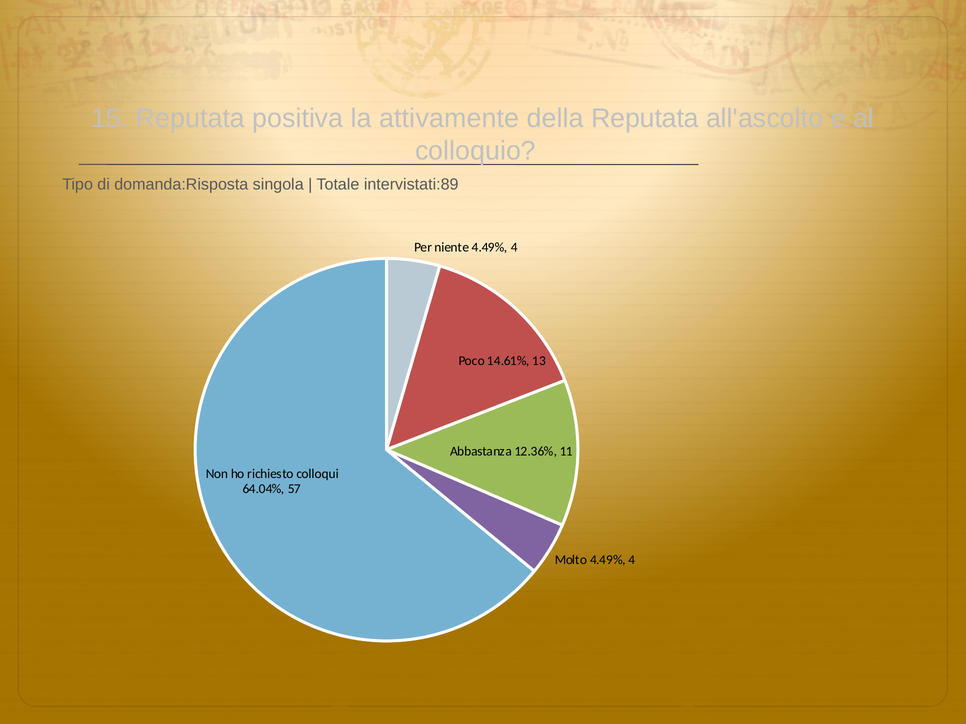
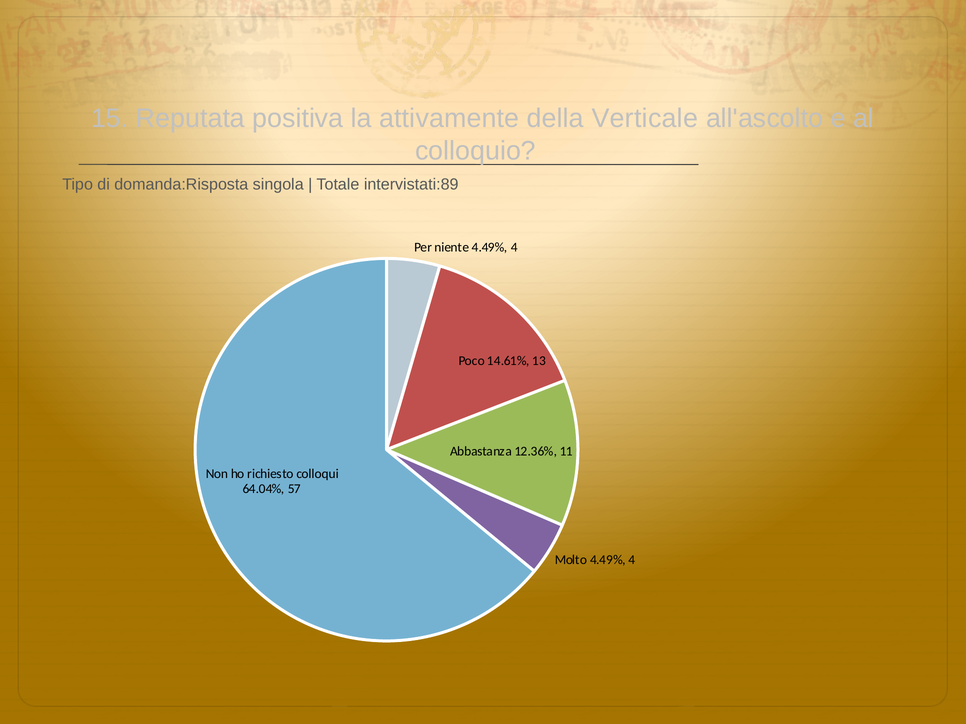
della Reputata: Reputata -> Verticale (645, 119)
